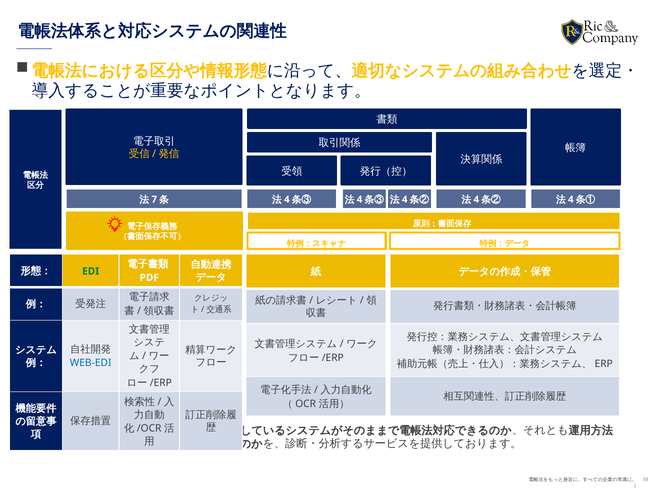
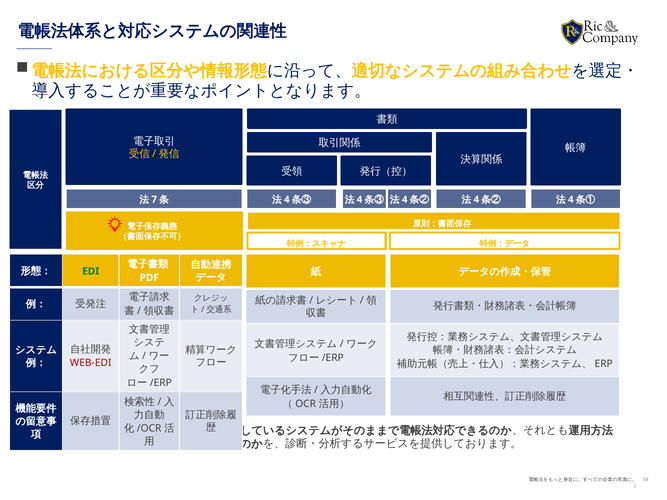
WEB-EDI colour: blue -> red (91, 363)
